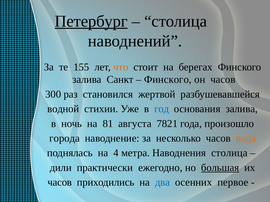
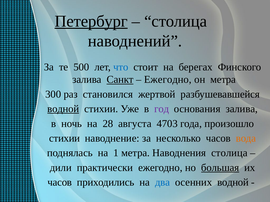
155: 155 -> 500 (81, 67)
что colour: orange -> blue (121, 67)
Санкт underline: none -> present (120, 80)
Финского: Финского -> Ежегодно (168, 80)
он часов: часов -> метра (223, 80)
водной underline: none -> present (63, 109)
год colour: blue -> purple (162, 109)
81: 81 -> 28 (108, 124)
7821: 7821 -> 4703 (167, 124)
города: города -> стихии (65, 139)
4: 4 -> 1 (116, 153)
осенних первое: первое -> водной (233, 183)
